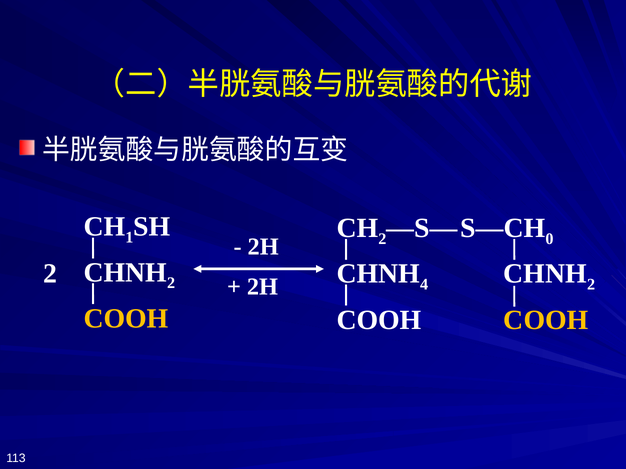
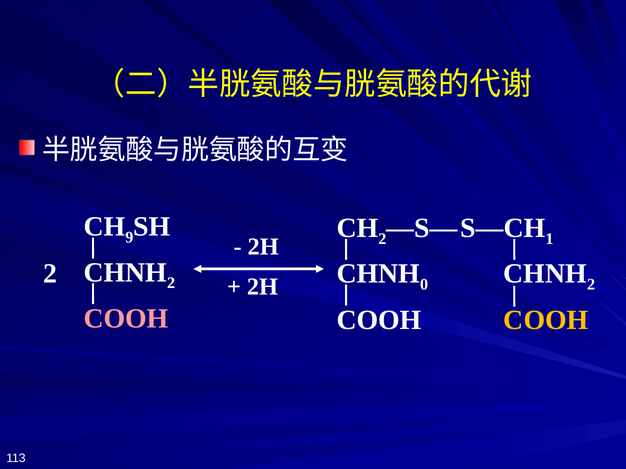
1: 1 -> 9 (129, 238)
0: 0 -> 1 (549, 239)
4: 4 -> 0 (424, 285)
COOH colour: yellow -> pink (126, 319)
